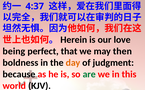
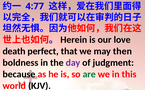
4:37: 4:37 -> 4:77 (35, 6)
being: being -> death (14, 52)
day colour: orange -> purple (73, 63)
